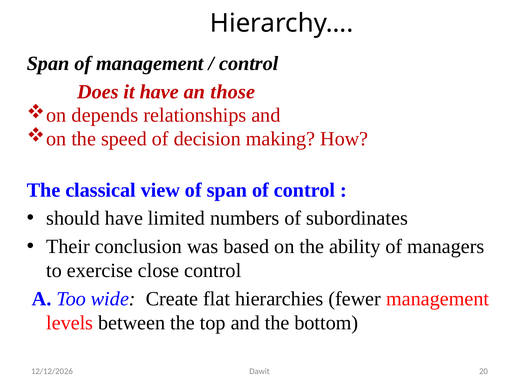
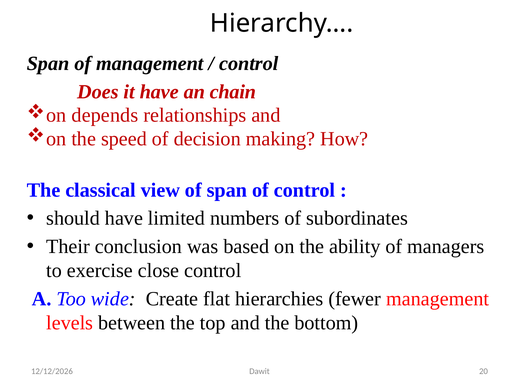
those: those -> chain (233, 92)
